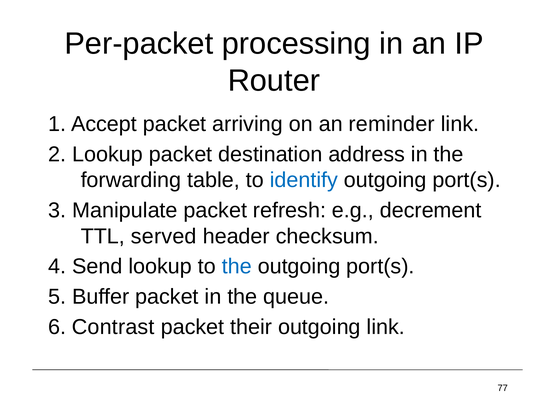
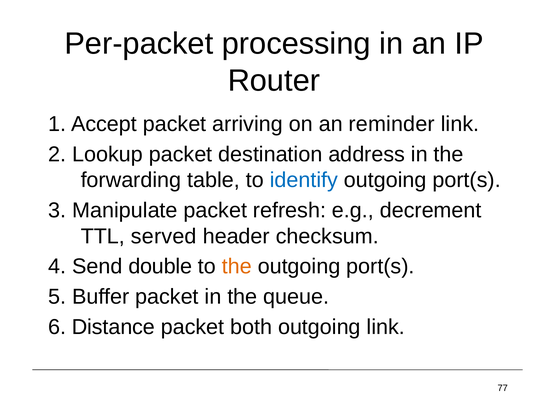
Send lookup: lookup -> double (160, 267)
the colour: blue -> orange (237, 267)
Contrast: Contrast -> Distance (113, 327)
their: their -> both (251, 327)
